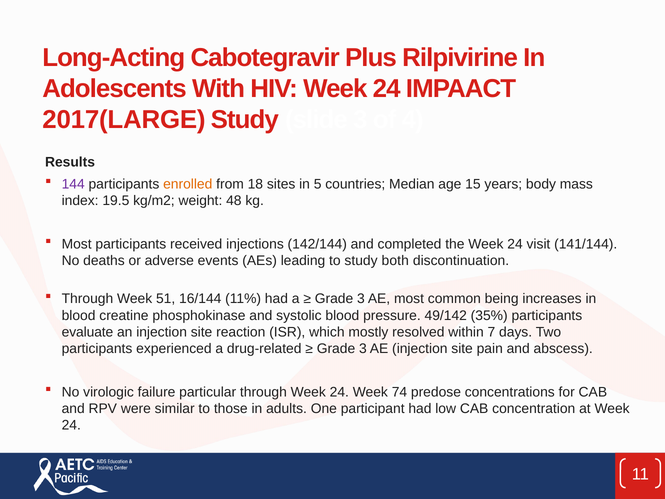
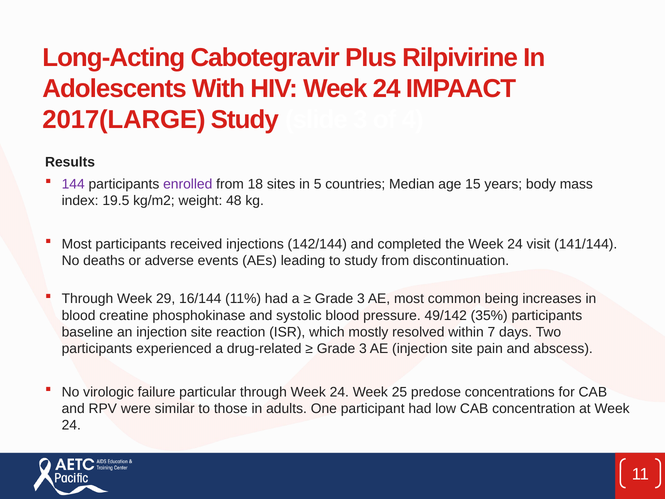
enrolled colour: orange -> purple (188, 184)
study both: both -> from (395, 260)
51: 51 -> 29 (166, 299)
evaluate: evaluate -> baseline (87, 332)
74: 74 -> 25 (399, 392)
